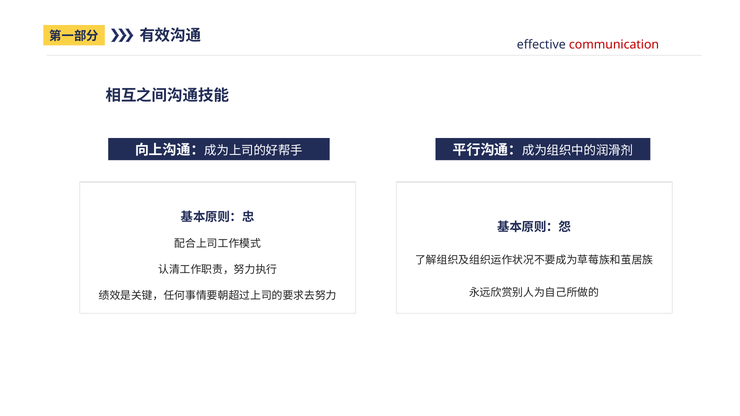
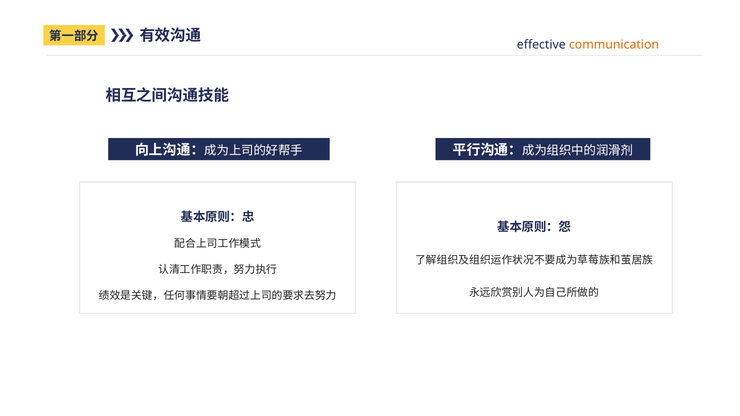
communication colour: red -> orange (614, 45)
